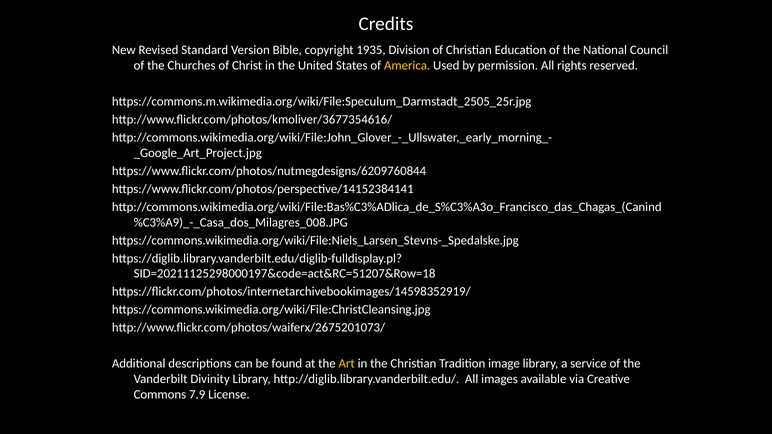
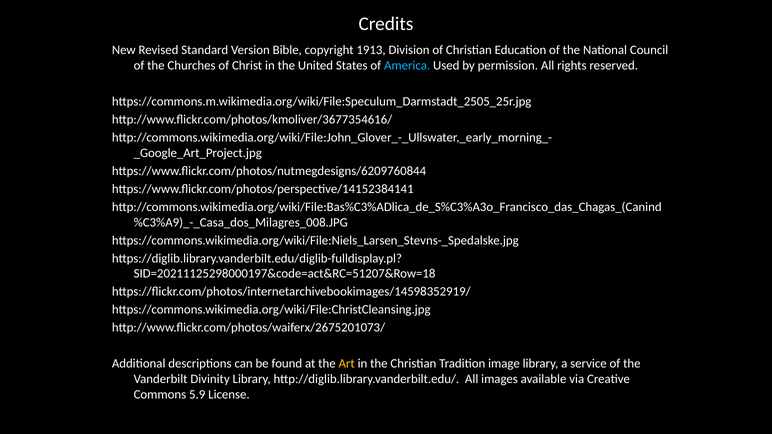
1935: 1935 -> 1913 (371, 50)
America colour: yellow -> light blue (407, 66)
7.9: 7.9 -> 5.9 (197, 395)
